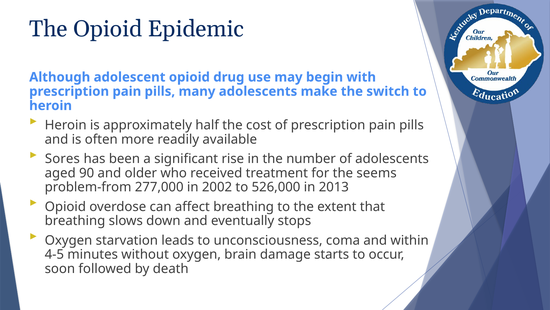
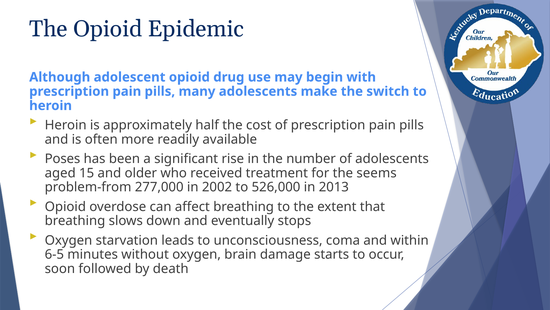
Sores: Sores -> Poses (62, 158)
90: 90 -> 15 (87, 173)
4-5: 4-5 -> 6-5 (54, 254)
